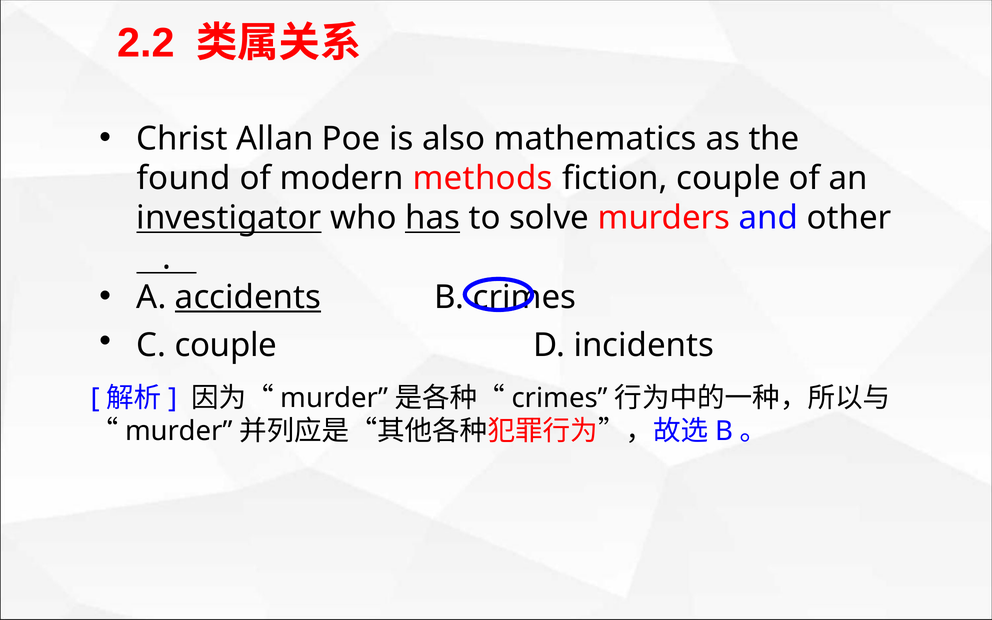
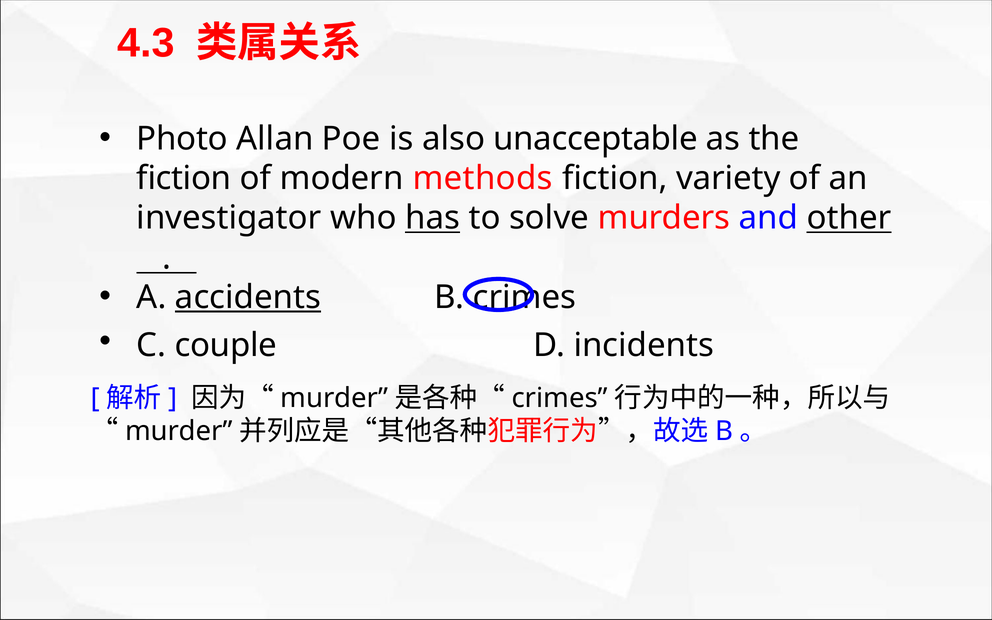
2.2: 2.2 -> 4.3 (146, 43)
Christ: Christ -> Photo (182, 139)
mathematics: mathematics -> unacceptable (596, 139)
found: found -> fiction (184, 178)
fiction couple: couple -> variety (728, 178)
investigator underline: present -> none (229, 218)
other underline: none -> present (849, 218)
